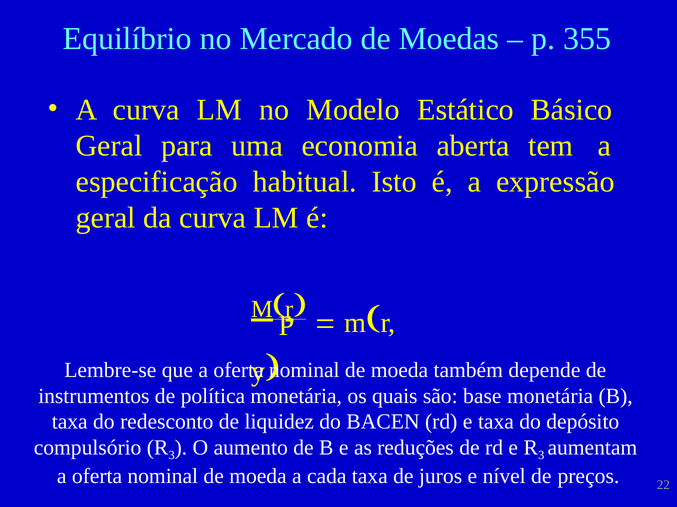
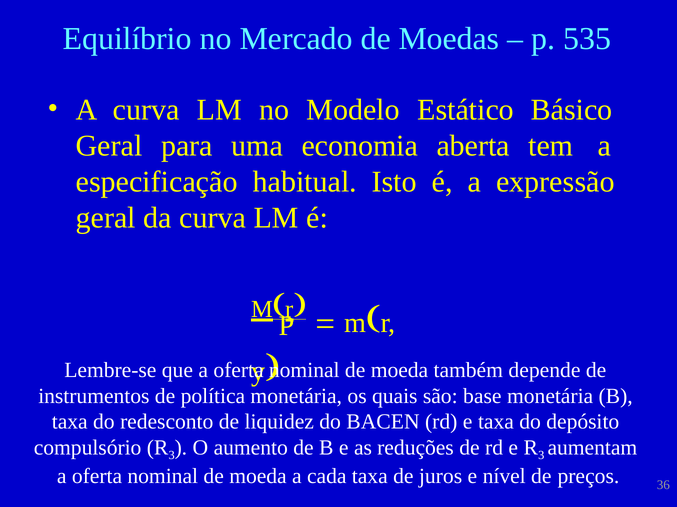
355: 355 -> 535 (587, 39)
22: 22 -> 36 (663, 486)
